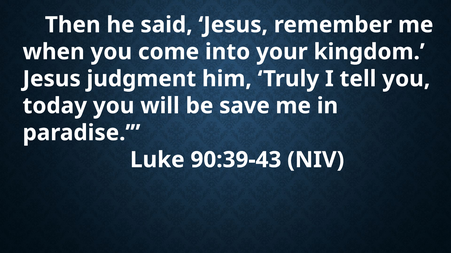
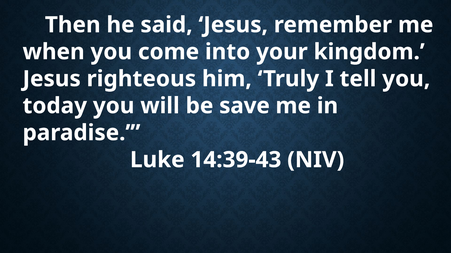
judgment: judgment -> righteous (141, 79)
90:39-43: 90:39-43 -> 14:39-43 (236, 160)
